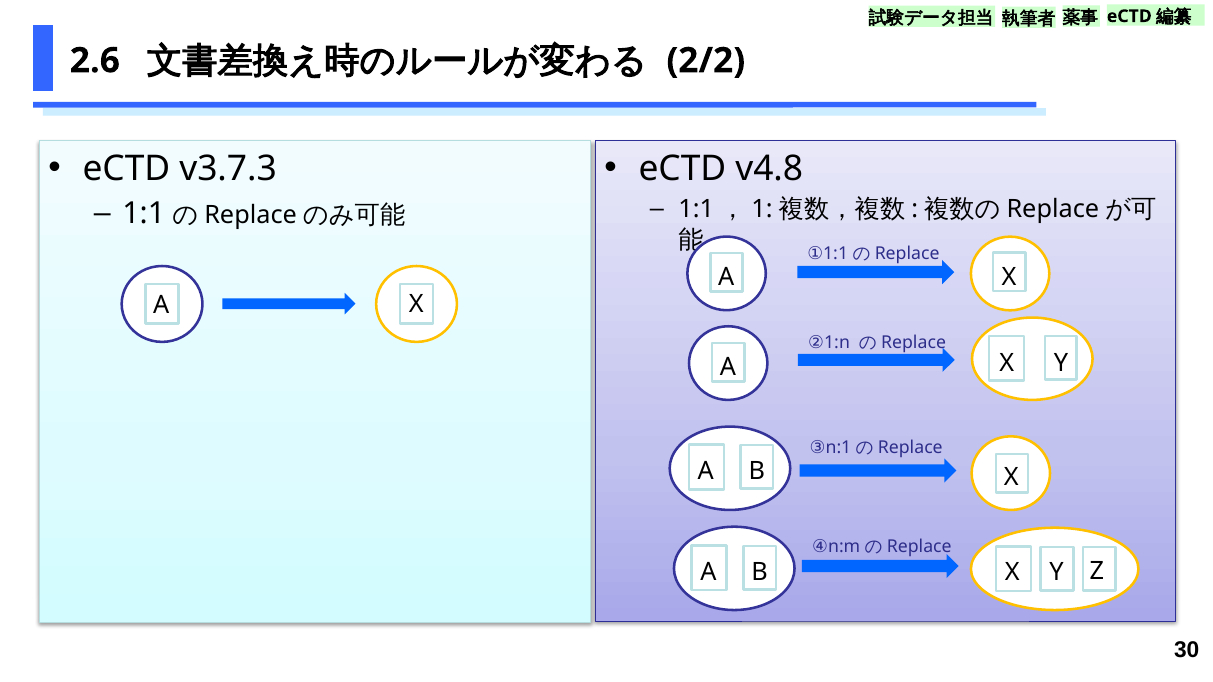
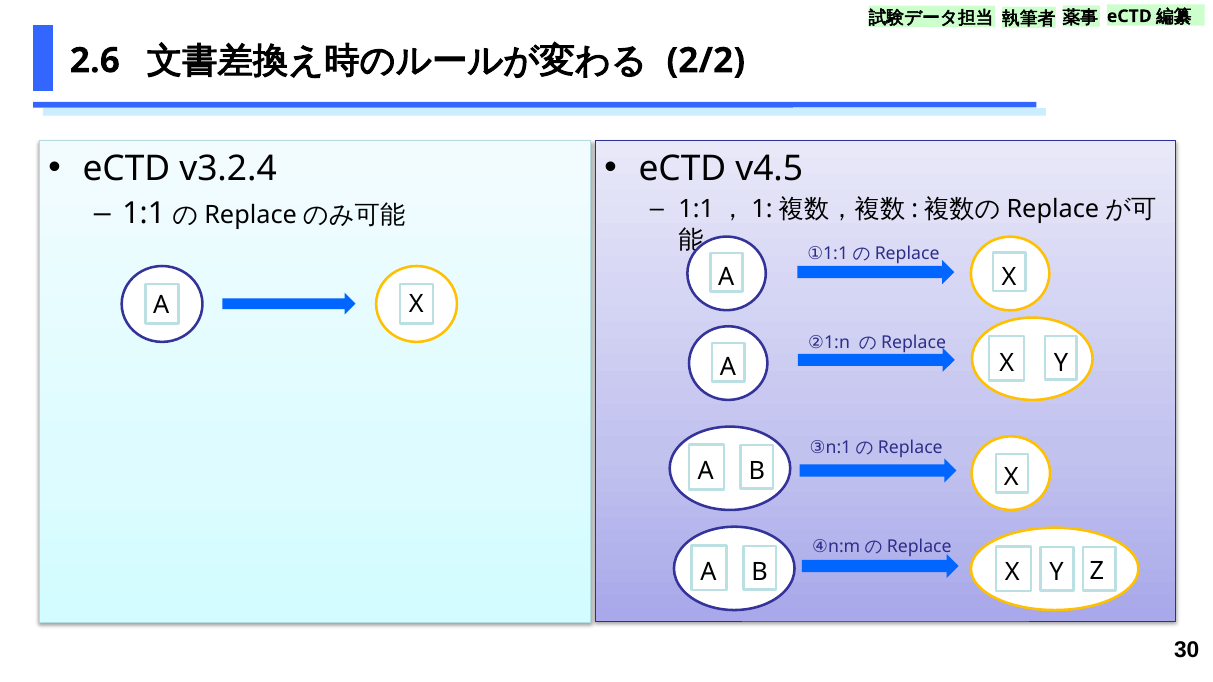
v4.8: v4.8 -> v4.5 (769, 169)
v3.7.3: v3.7.3 -> v3.2.4 (228, 169)
